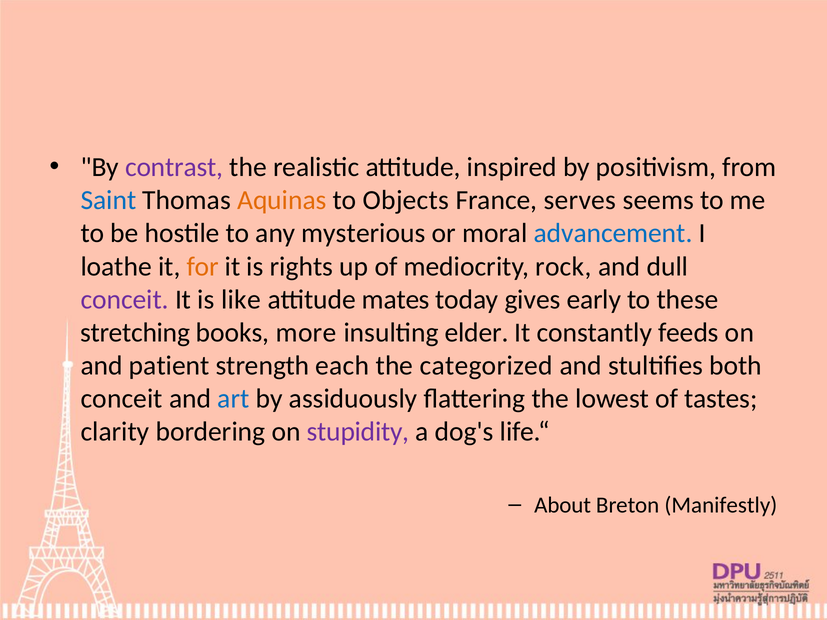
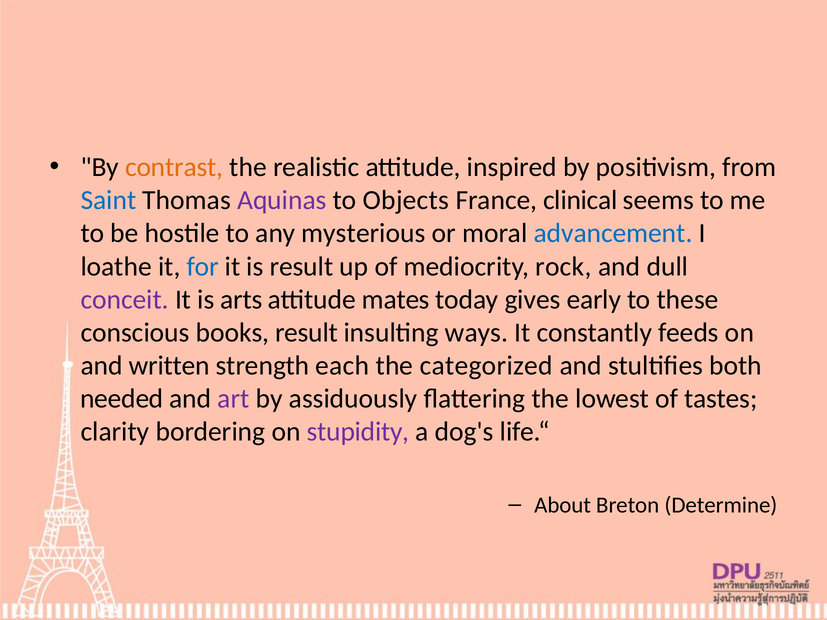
contrast colour: purple -> orange (174, 167)
Aquinas colour: orange -> purple (282, 200)
serves: serves -> clinical (580, 200)
for colour: orange -> blue (203, 267)
is rights: rights -> result (301, 267)
like: like -> arts (241, 300)
stretching: stretching -> conscious (135, 333)
books more: more -> result (306, 333)
elder: elder -> ways (477, 333)
patient: patient -> written (169, 366)
conceit: conceit -> needed (122, 399)
art colour: blue -> purple (233, 399)
Manifestly: Manifestly -> Determine (721, 505)
